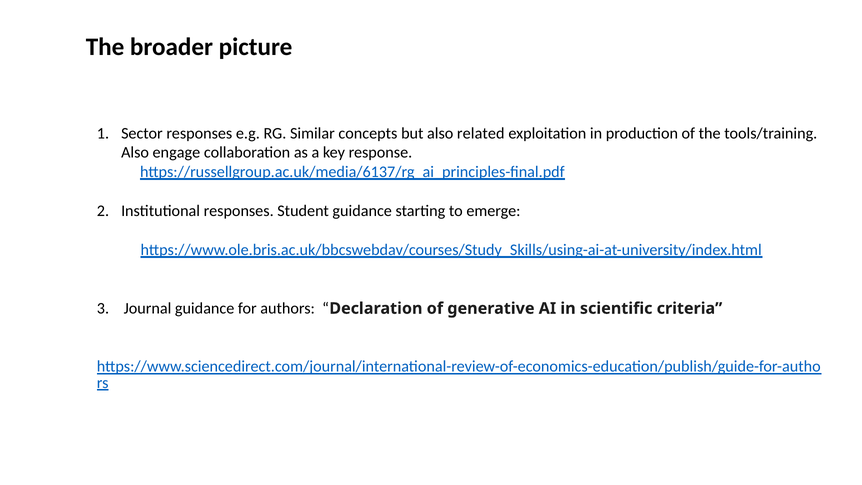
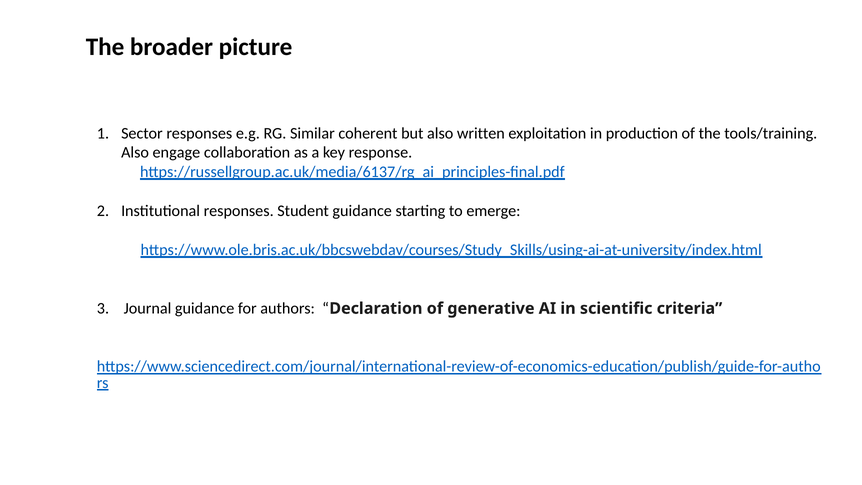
concepts: concepts -> coherent (368, 133)
related: related -> written (481, 133)
